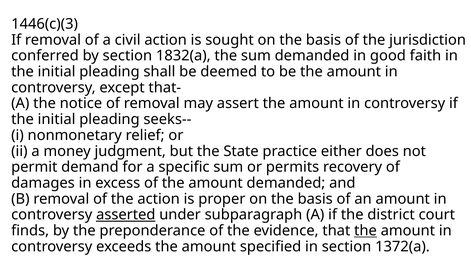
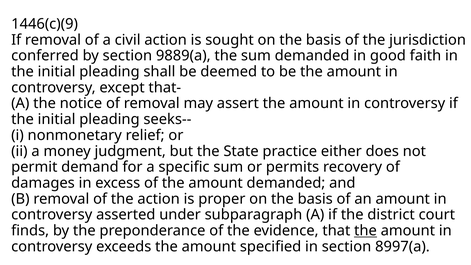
1446(c)(3: 1446(c)(3 -> 1446(c)(9 (45, 24)
1832(a: 1832(a -> 9889(a (183, 56)
asserted underline: present -> none (126, 215)
1372(a: 1372(a -> 8997(a (402, 247)
